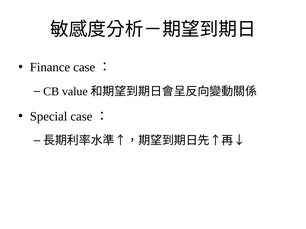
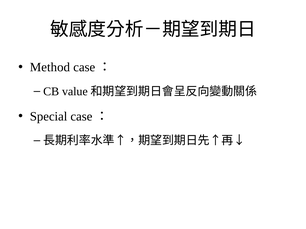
Finance: Finance -> Method (50, 67)
